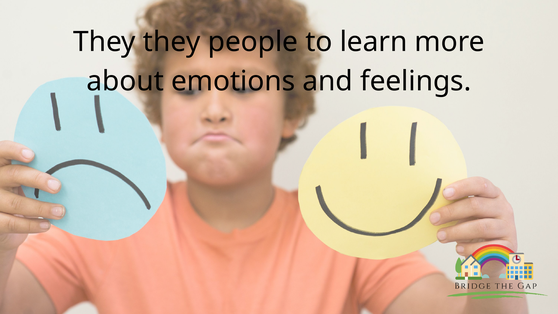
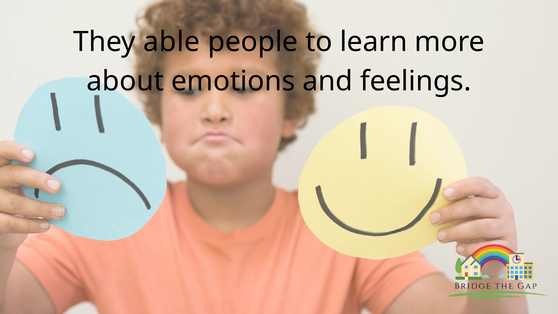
They they: they -> able (172, 42)
